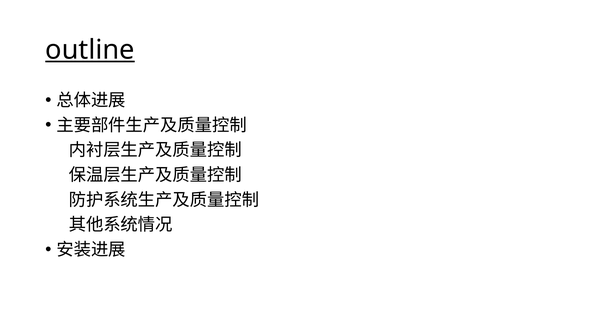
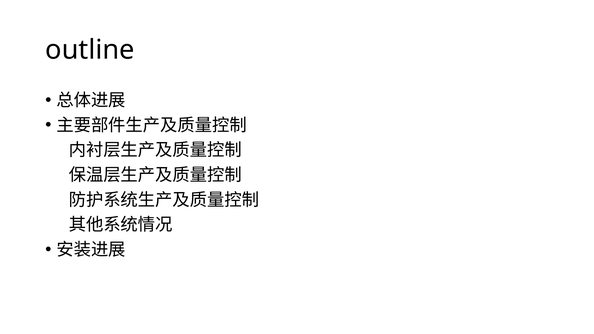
outline underline: present -> none (90, 50)
